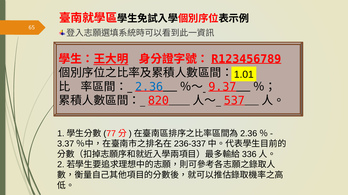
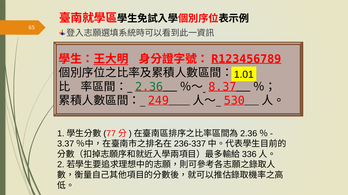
2.36 colour: blue -> green (149, 87)
9.37: 9.37 -> 8.37 (222, 87)
820: 820 -> 249 (158, 101)
537: 537 -> 530 (234, 101)
